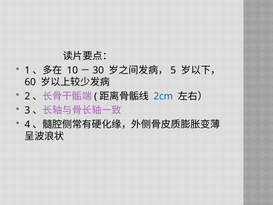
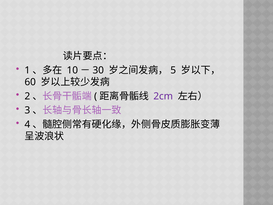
2cm colour: blue -> purple (163, 96)
